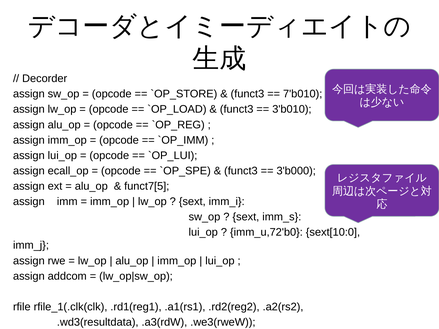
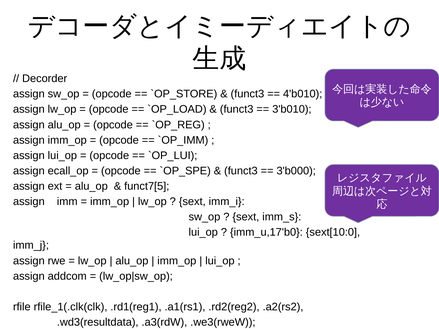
7'b010: 7'b010 -> 4'b010 (303, 94)
imm_u,72'b0: imm_u,72'b0 -> imm_u,17'b0 (266, 232)
